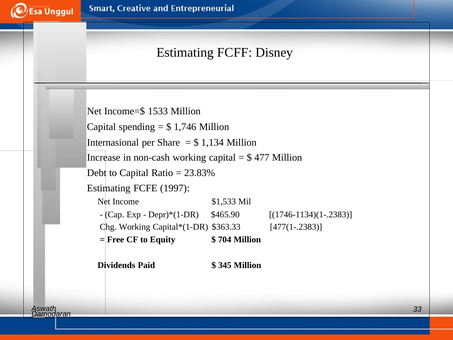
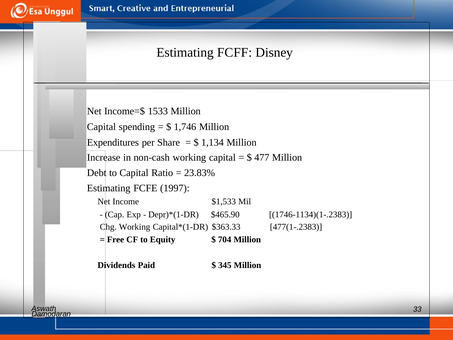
Internasional: Internasional -> Expenditures (113, 142)
